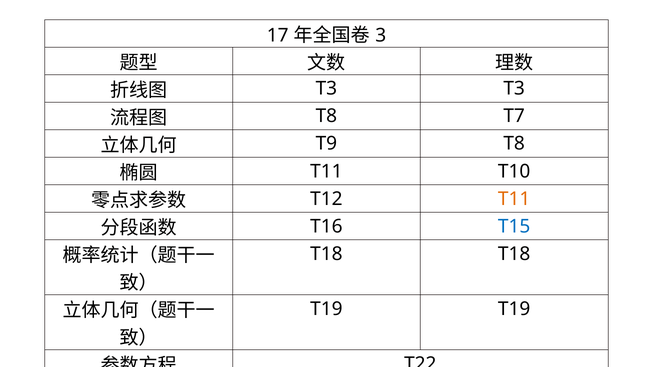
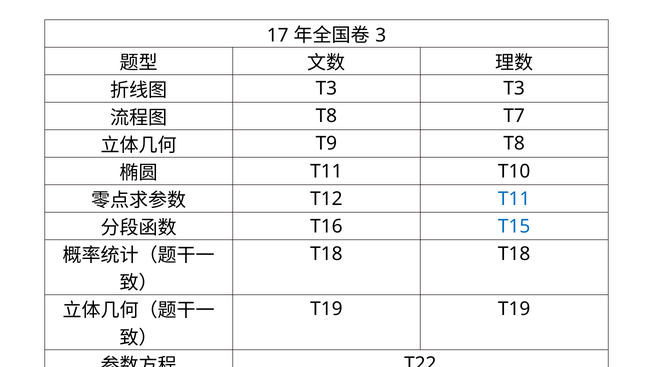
T11 colour: orange -> blue (514, 199)
